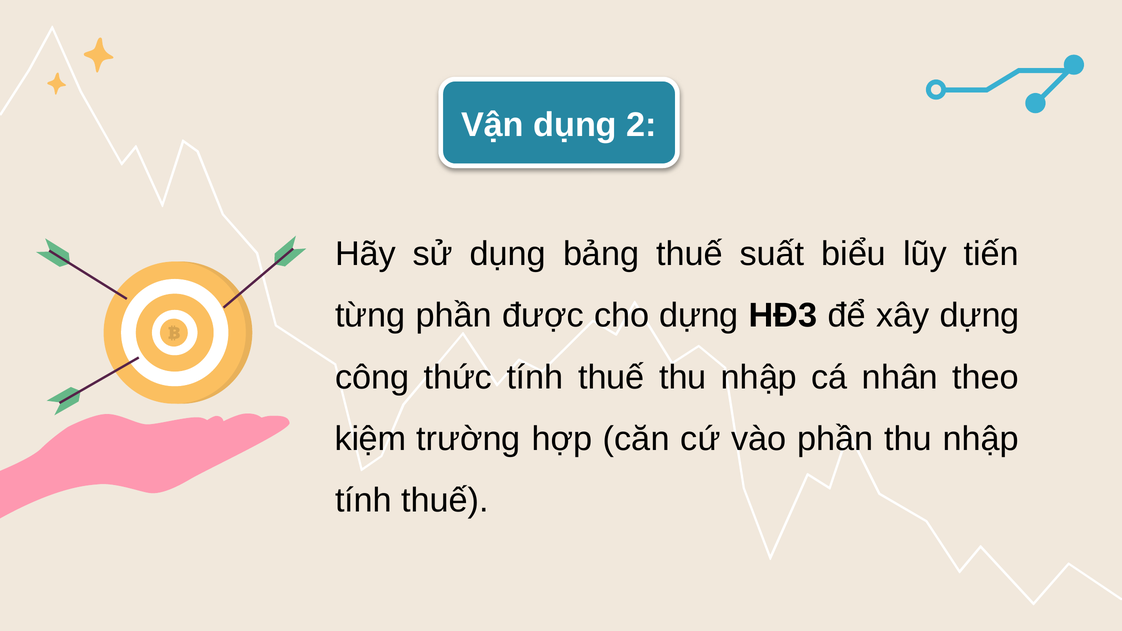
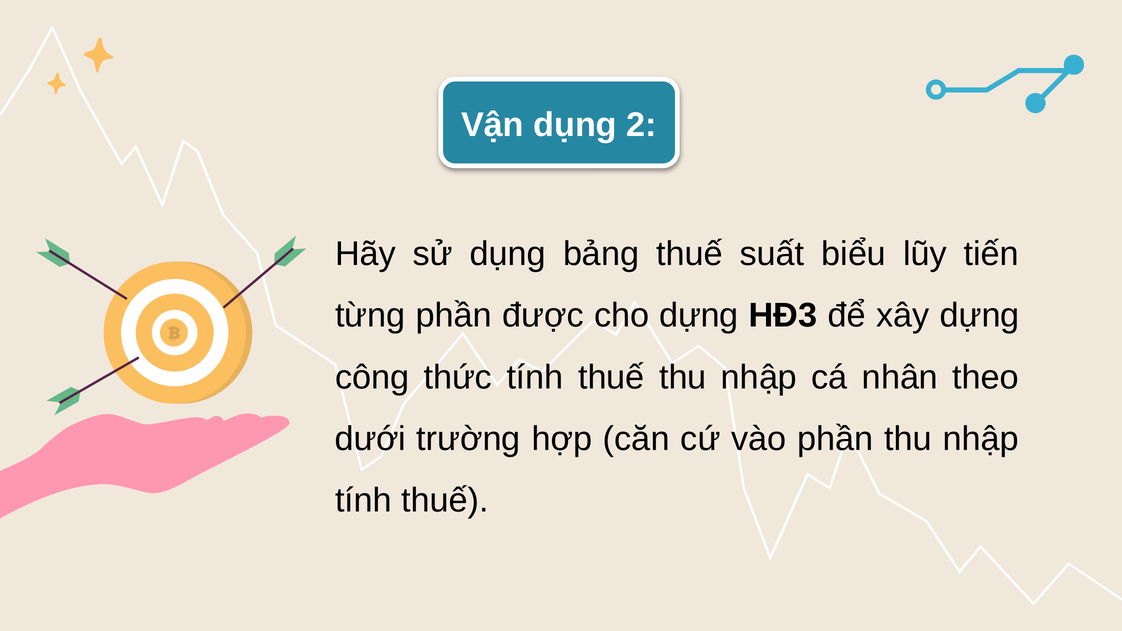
kiệm: kiệm -> dưới (370, 439)
